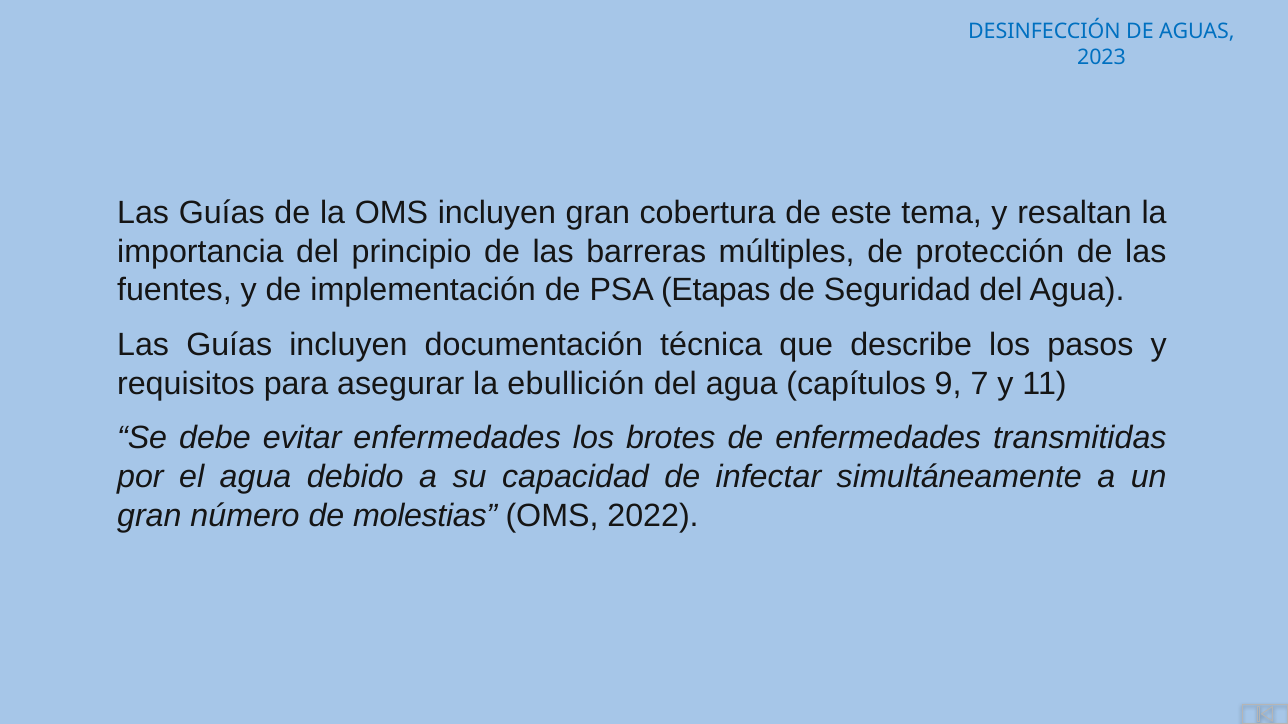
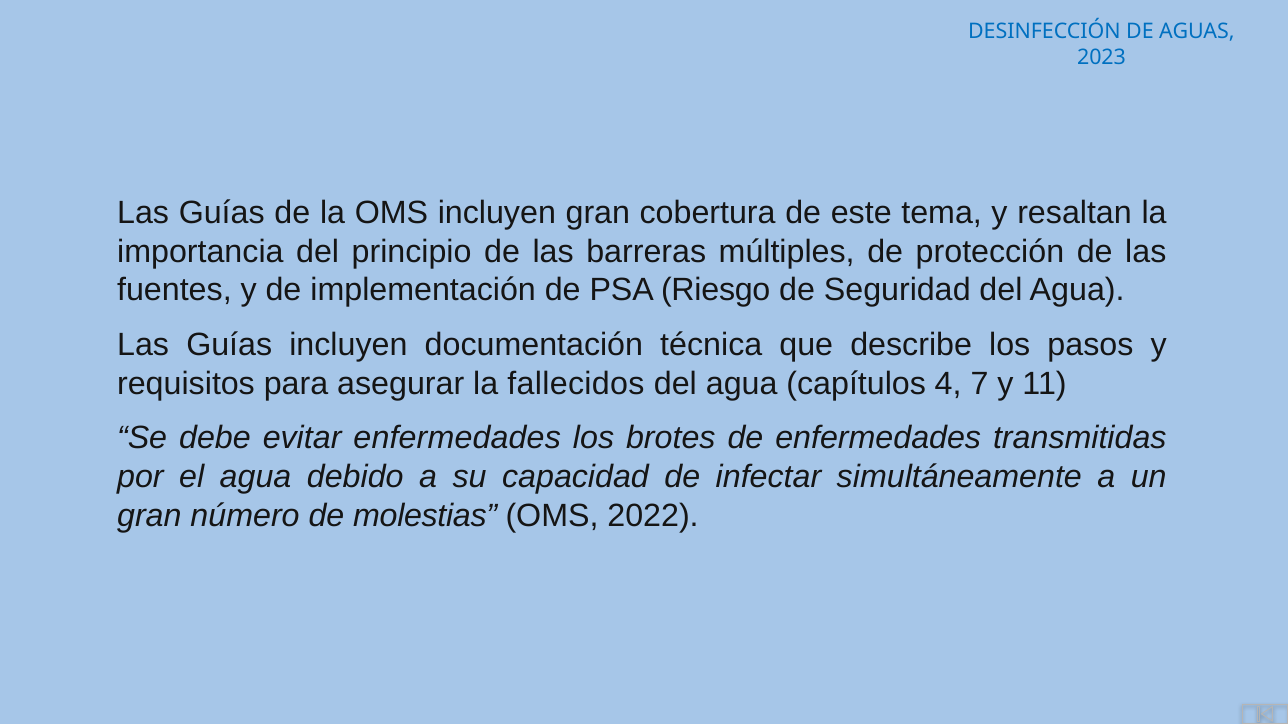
Etapas: Etapas -> Riesgo (716, 290)
ebullición: ebullición -> fallecidos (576, 384)
9: 9 -> 4 (948, 384)
